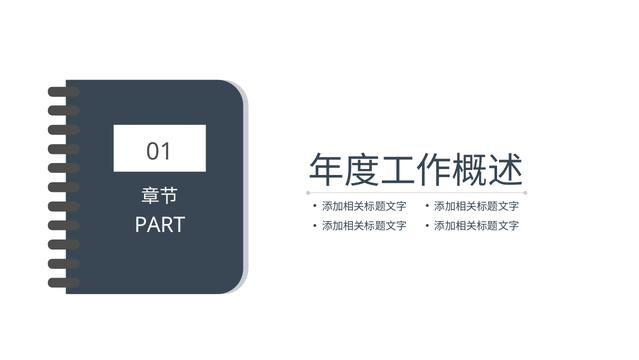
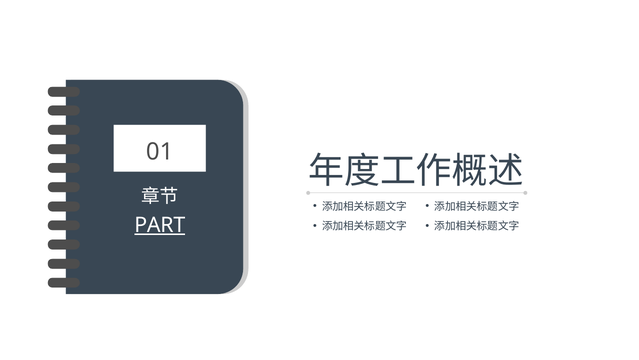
PART underline: none -> present (160, 225)
